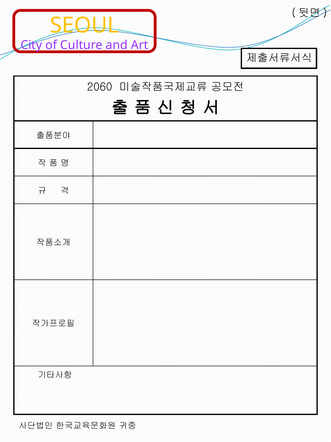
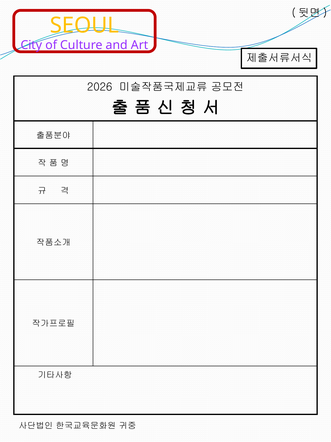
2060: 2060 -> 2026 (100, 87)
